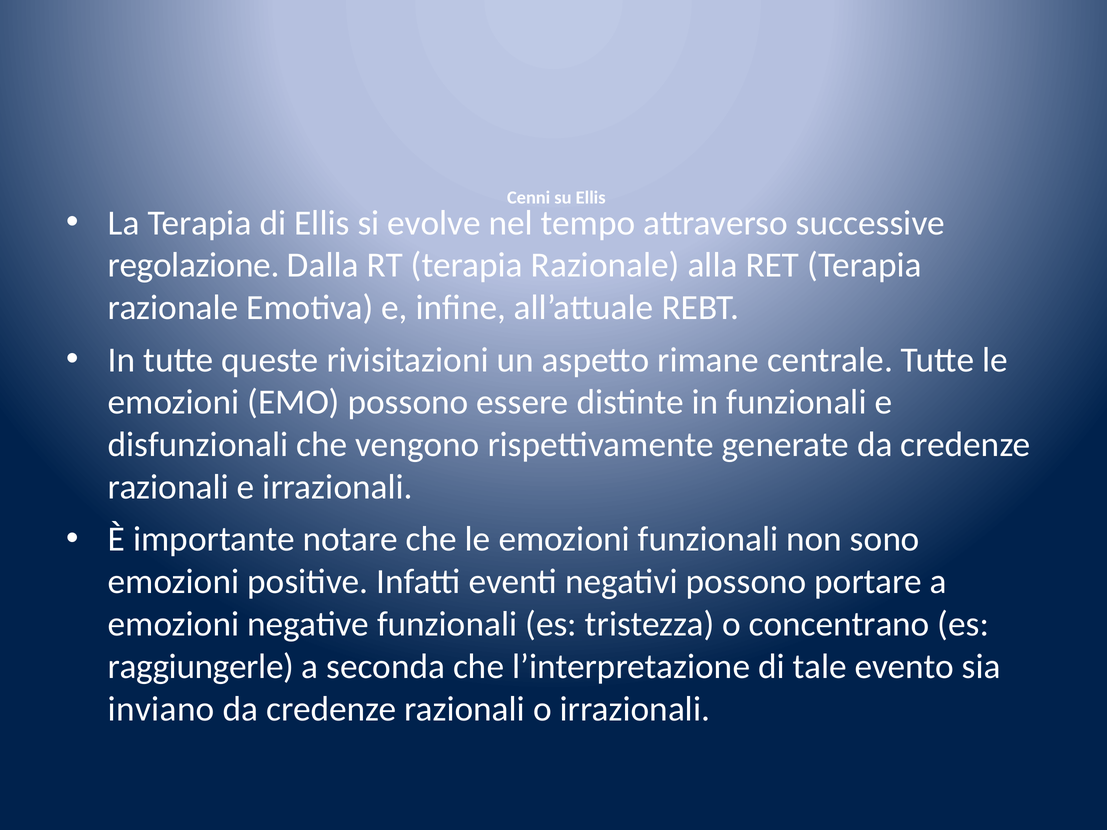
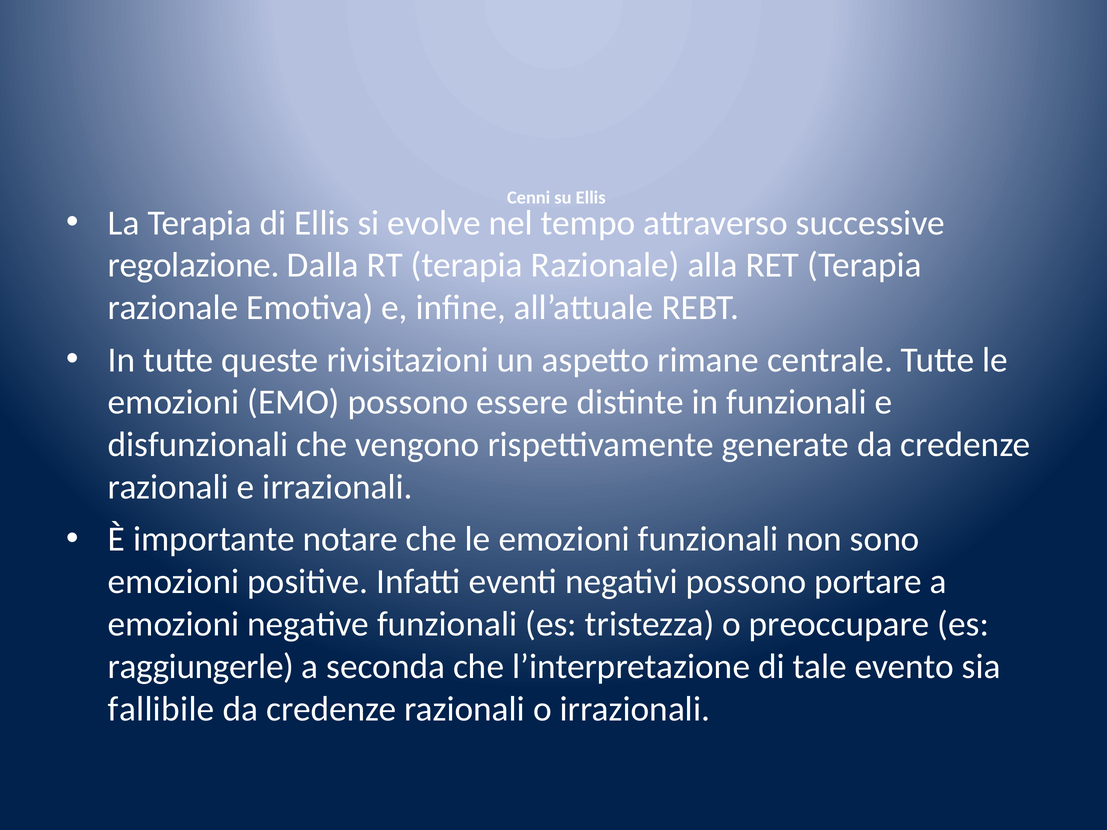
concentrano: concentrano -> preoccupare (839, 624)
inviano: inviano -> fallibile (161, 709)
